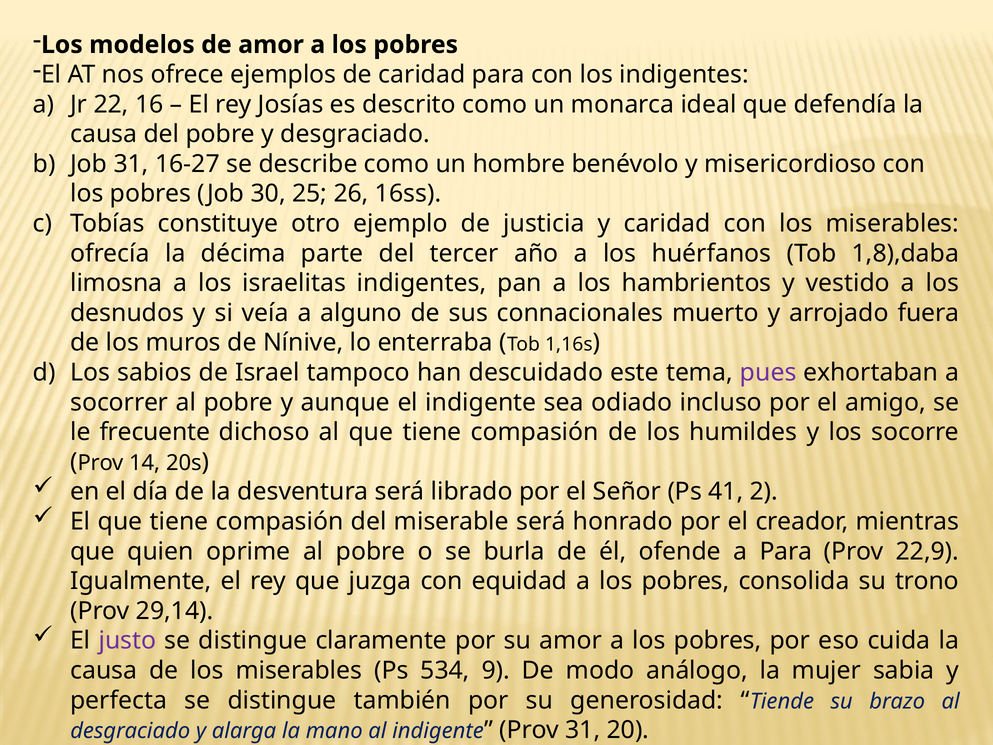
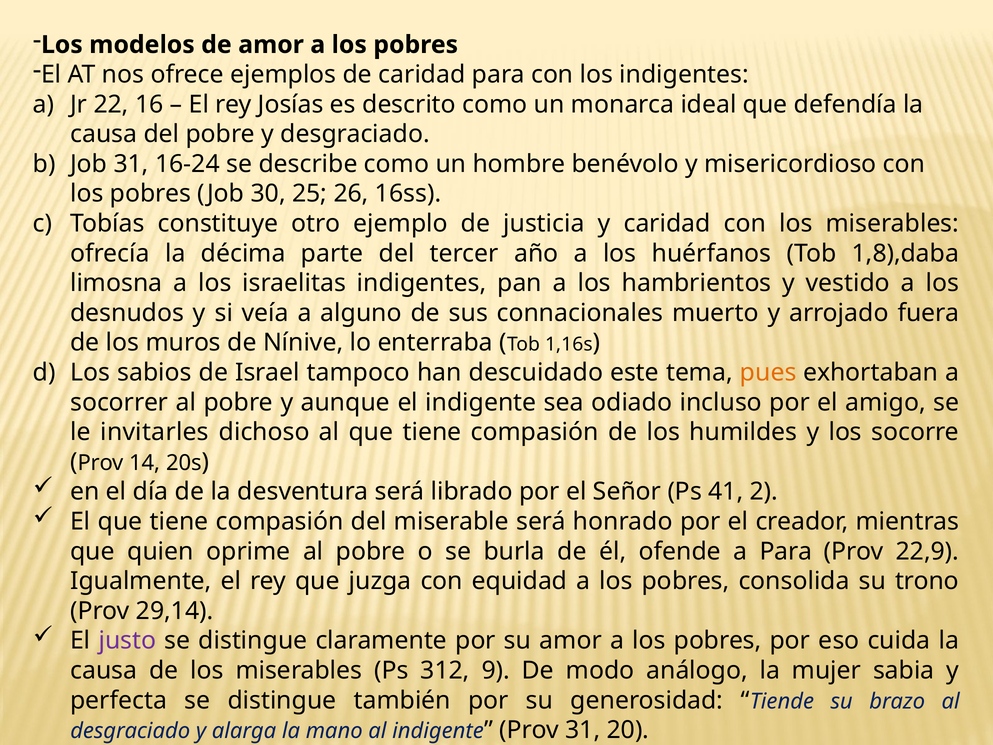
16-27: 16-27 -> 16-24 (187, 164)
pues colour: purple -> orange (768, 372)
frecuente: frecuente -> invitarles (155, 432)
534: 534 -> 312 (445, 670)
